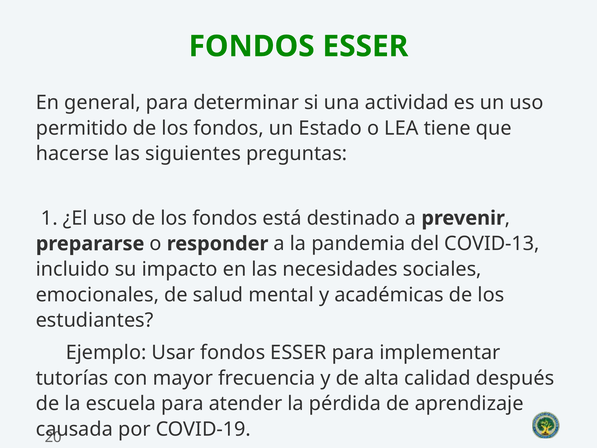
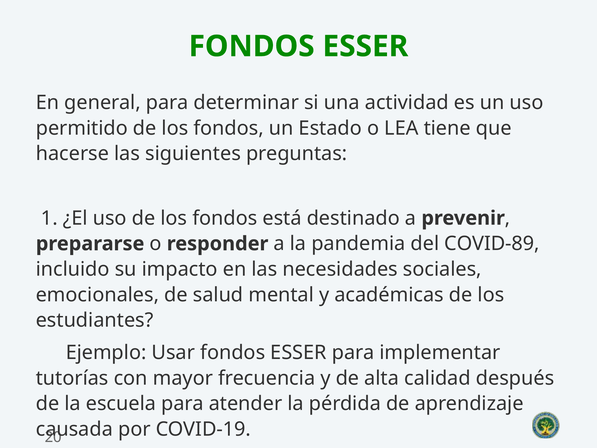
COVID-13: COVID-13 -> COVID-89 (492, 244)
